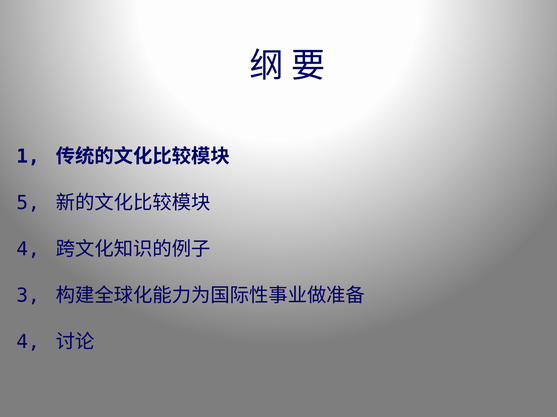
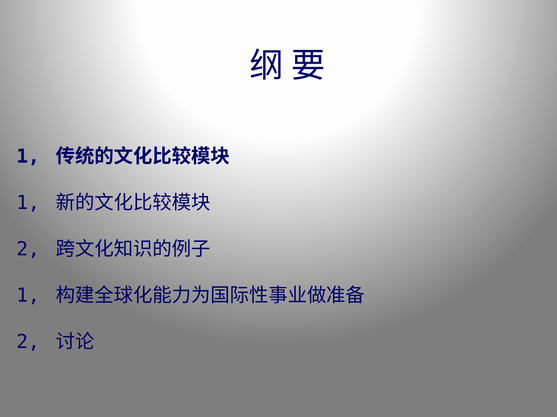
5: 5 -> 1 (28, 203)
4: 4 -> 2 (28, 250)
3: 3 -> 1 (28, 296)
4: 4 -> 2 (28, 343)
